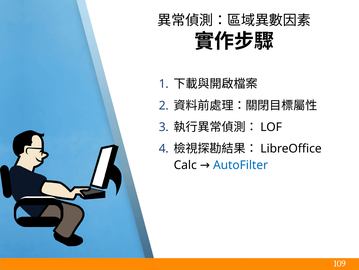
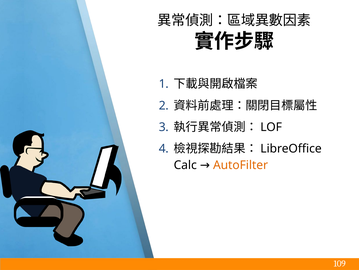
AutoFilter colour: blue -> orange (241, 165)
